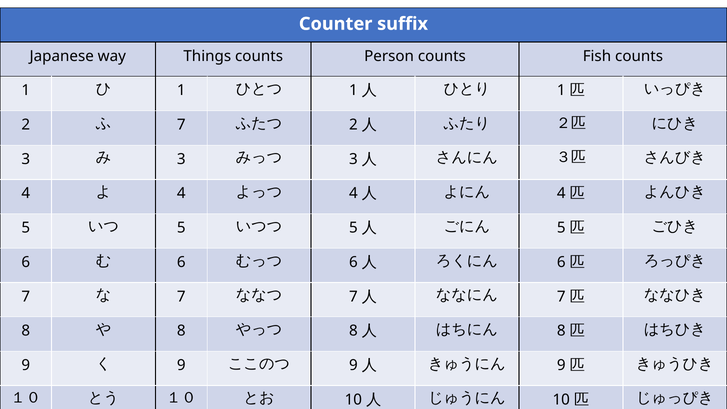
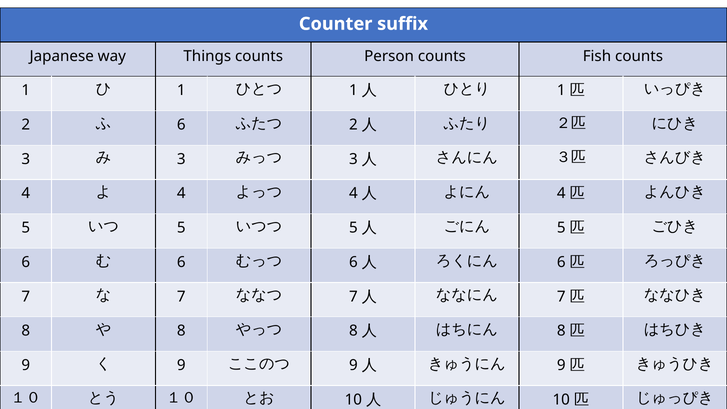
7: 7 -> 6 (181, 125)
